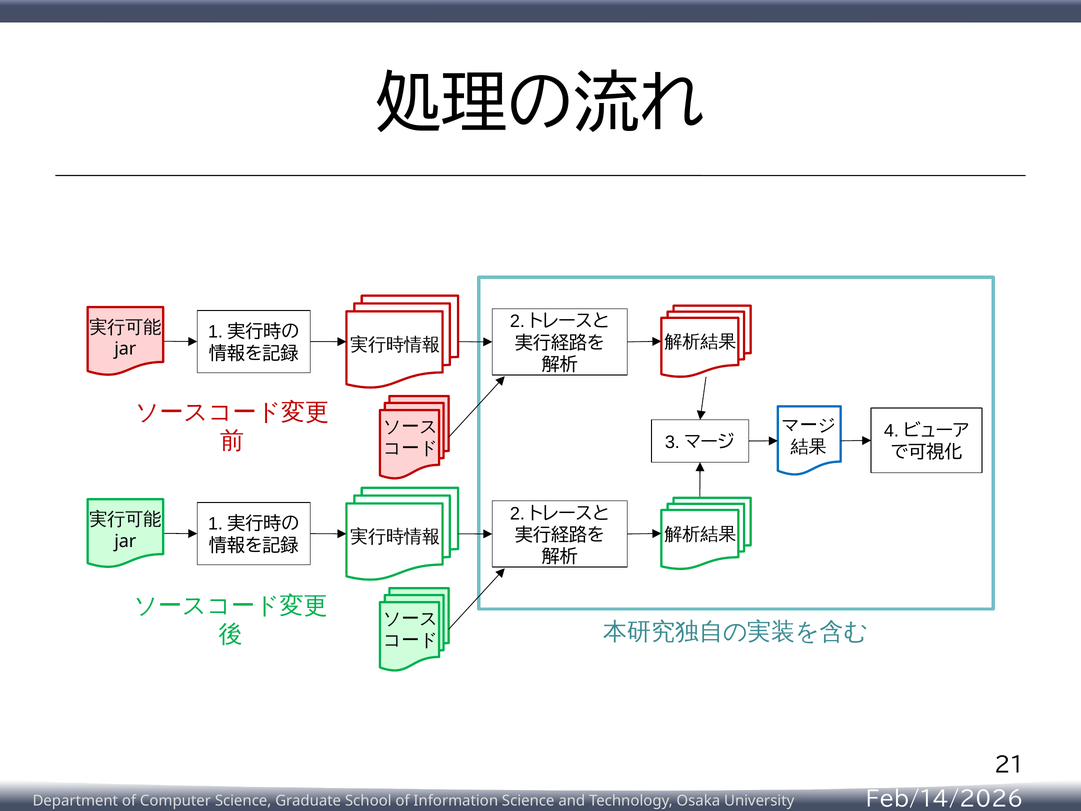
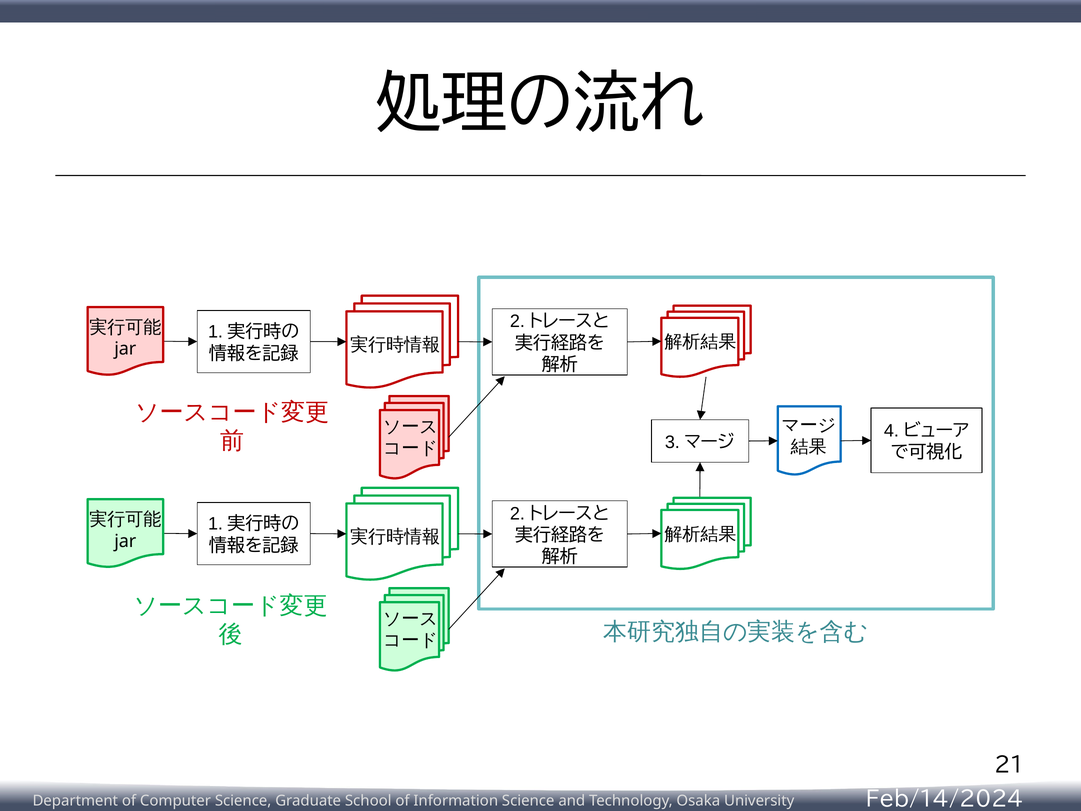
Feb/14/2026: Feb/14/2026 -> Feb/14/2024 (944, 799)
